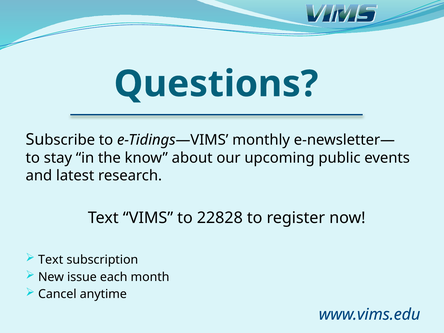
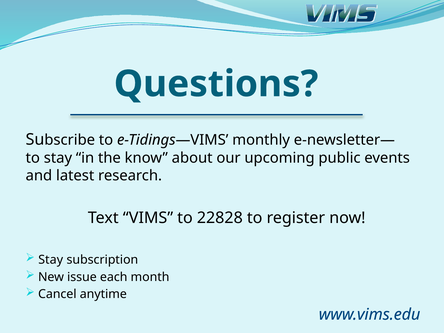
Text: Text -> Stay (51, 260)
